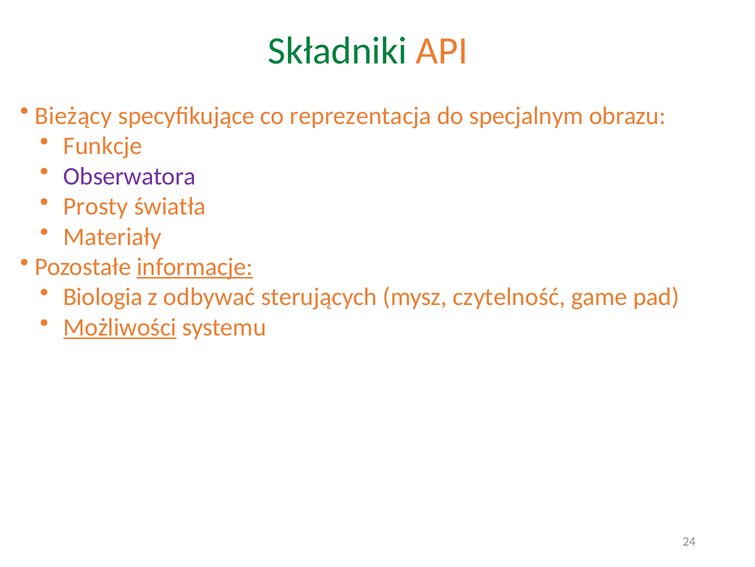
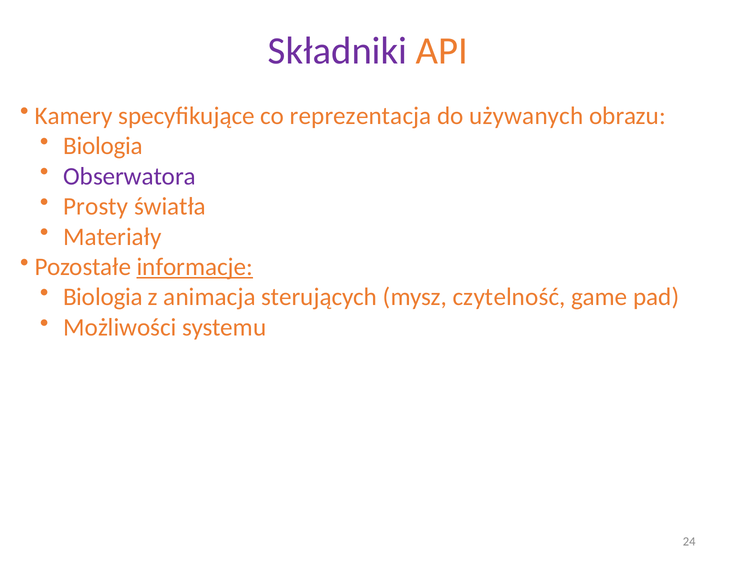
Składniki colour: green -> purple (337, 51)
Bieżący: Bieżący -> Kamery (74, 116)
specjalnym: specjalnym -> używanych (526, 116)
Funkcje: Funkcje -> Biologia (103, 146)
odbywać: odbywać -> animacja (210, 297)
Możliwości underline: present -> none (120, 327)
